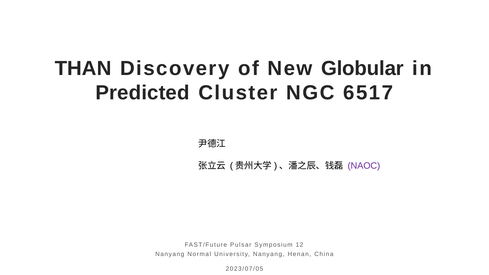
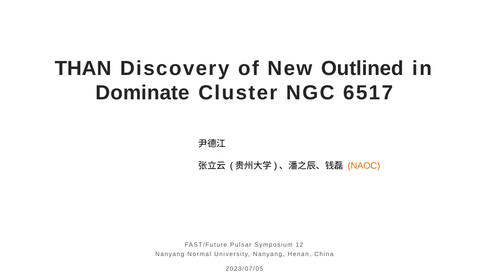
Globular: Globular -> Outlined (362, 68)
Predicted: Predicted -> Dominate (143, 93)
NAOC colour: purple -> orange (364, 166)
